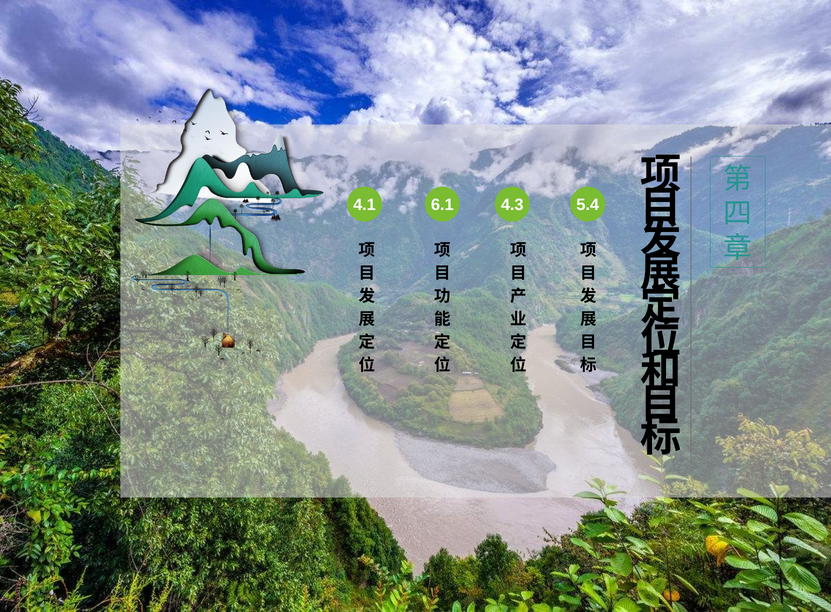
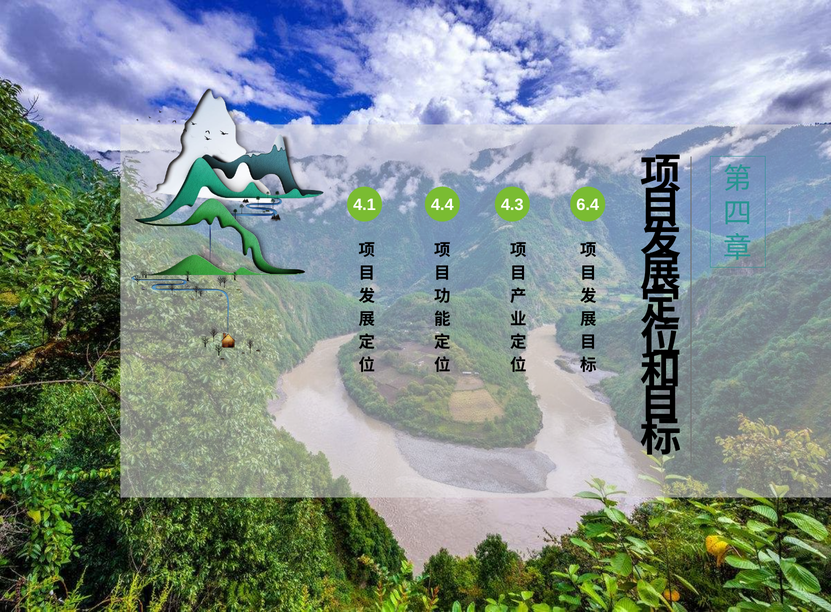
6.1: 6.1 -> 4.4 (442, 205)
5.4: 5.4 -> 6.4 (588, 205)
